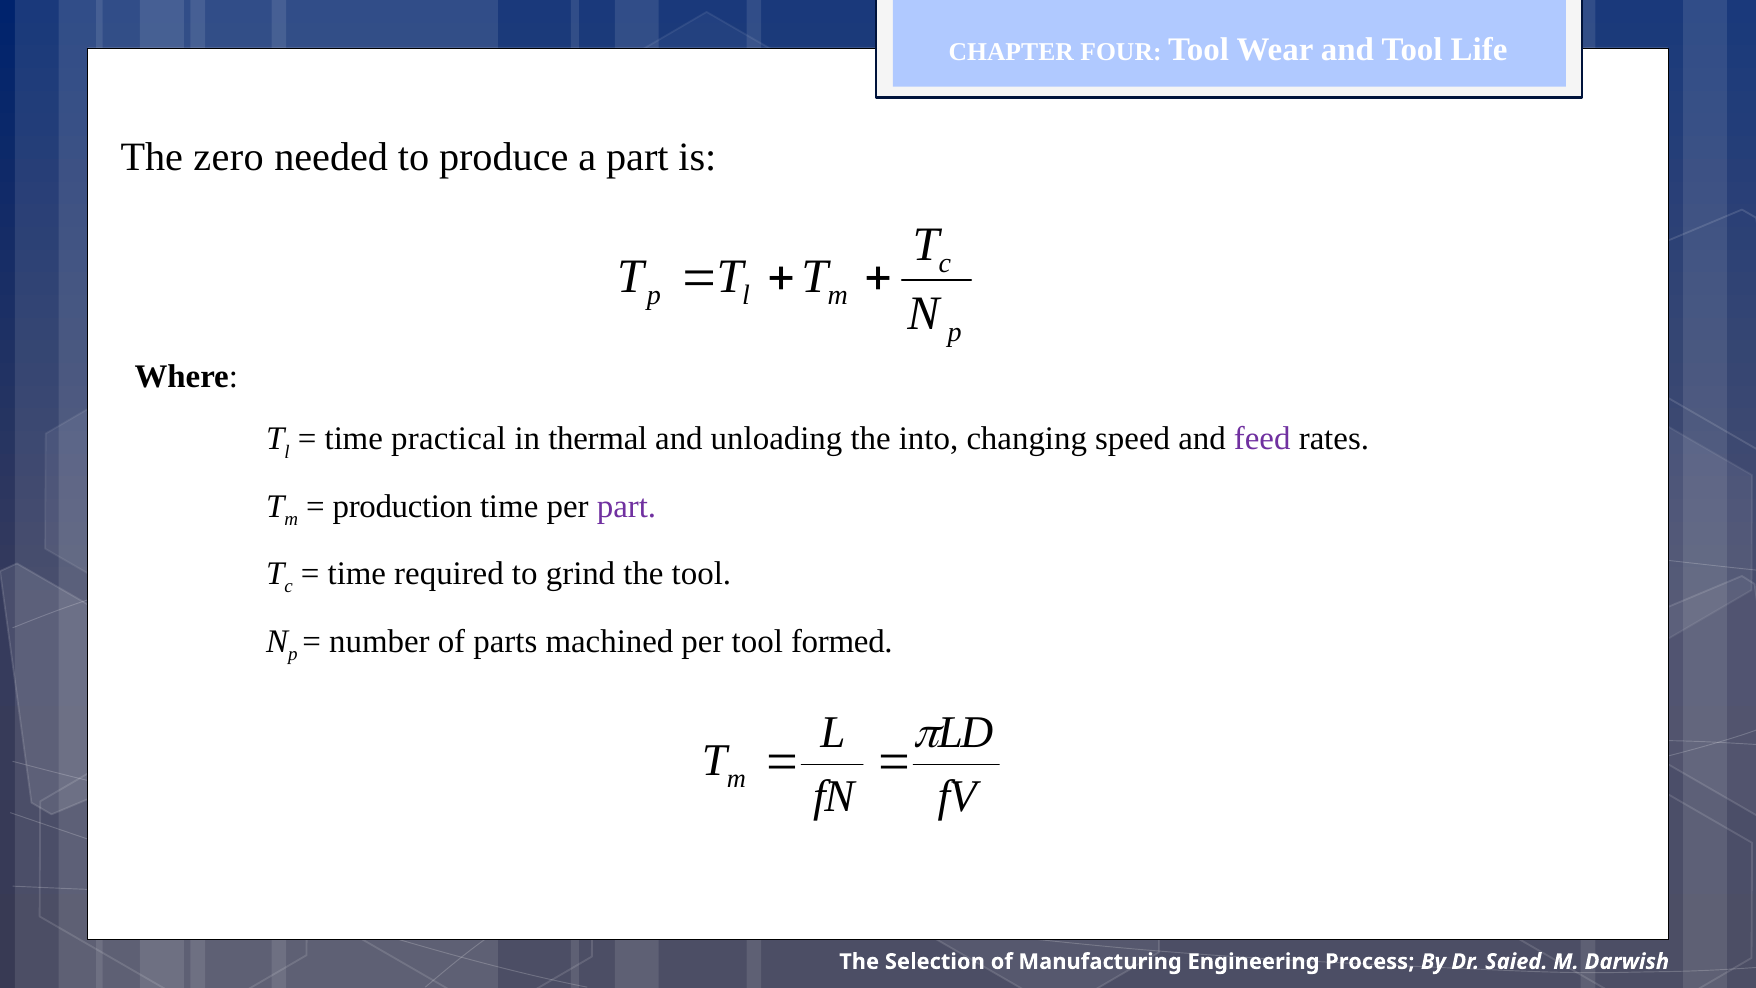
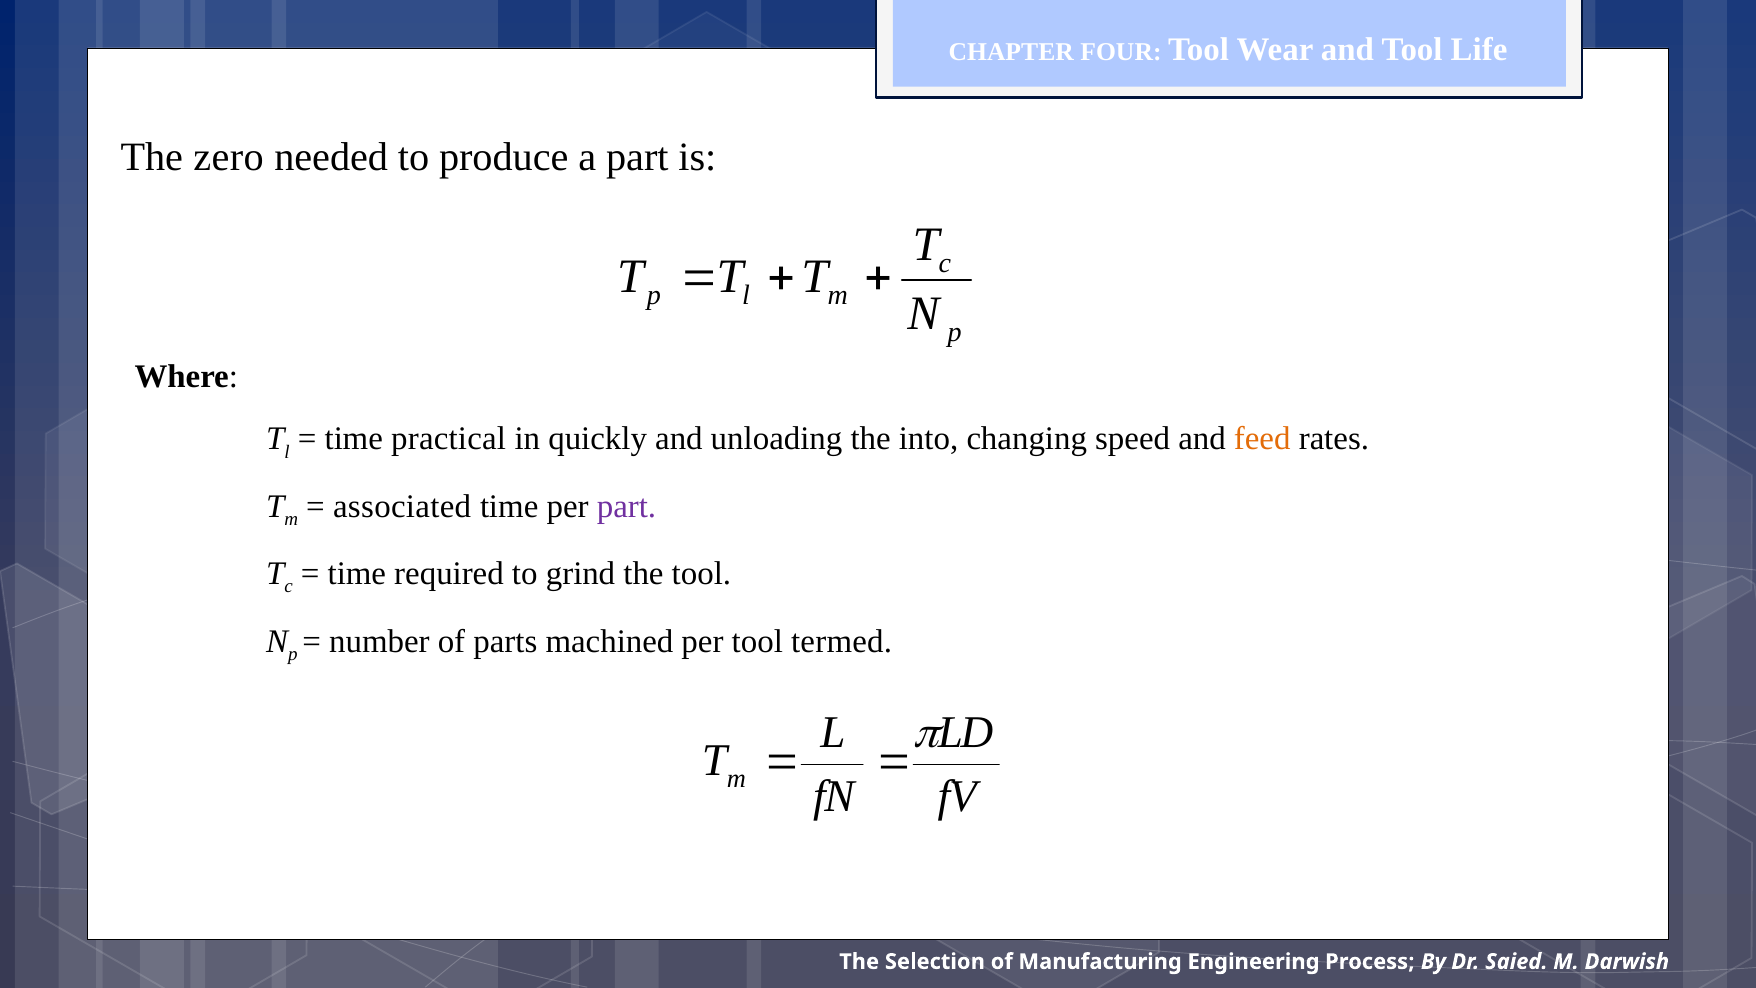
thermal: thermal -> quickly (598, 439)
feed colour: purple -> orange (1262, 439)
production: production -> associated (402, 506)
formed: formed -> termed (842, 641)
